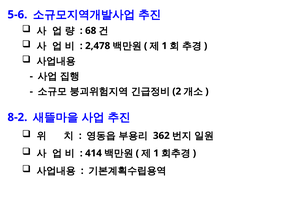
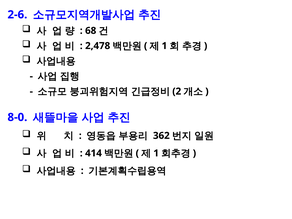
5-6: 5-6 -> 2-6 (17, 15)
8-2: 8-2 -> 8-0 (17, 117)
